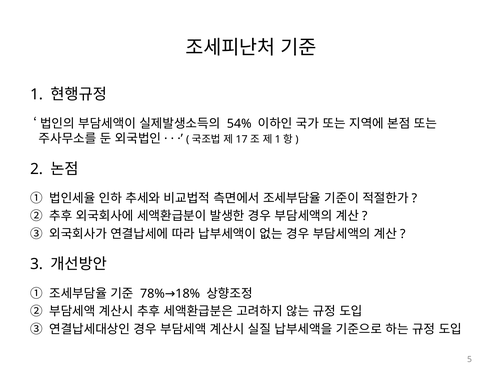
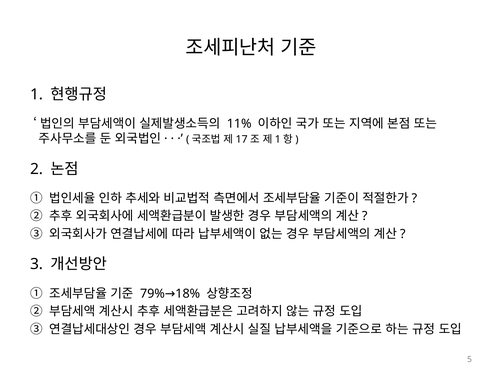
54%: 54% -> 11% (239, 124)
78%: 78% -> 79% (152, 293)
